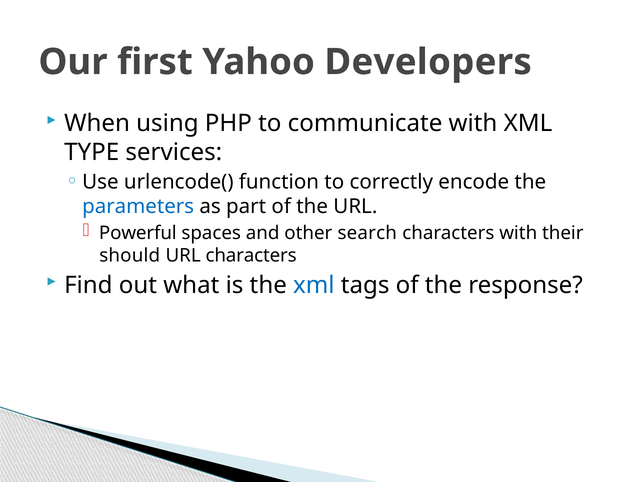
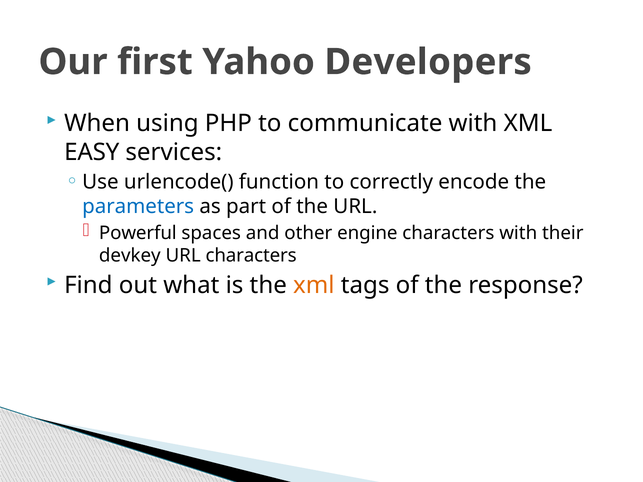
TYPE: TYPE -> EASY (92, 152)
search: search -> engine (367, 233)
should: should -> devkey (130, 256)
xml colour: blue -> orange (314, 285)
